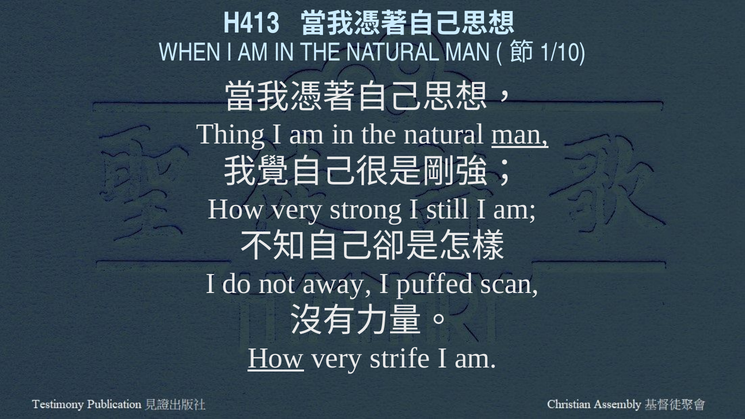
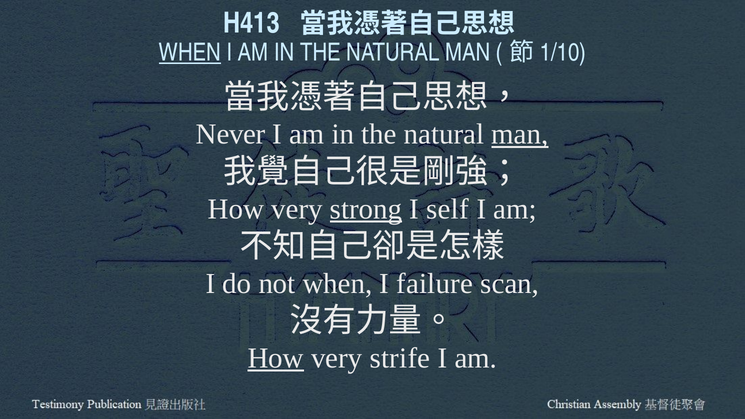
WHEN underline: none -> present (190, 52)
Thing: Thing -> Never (231, 134)
strong underline: none -> present (366, 209)
still: still -> self (448, 209)
not away: away -> when (337, 284)
puffed: puffed -> failure (435, 284)
